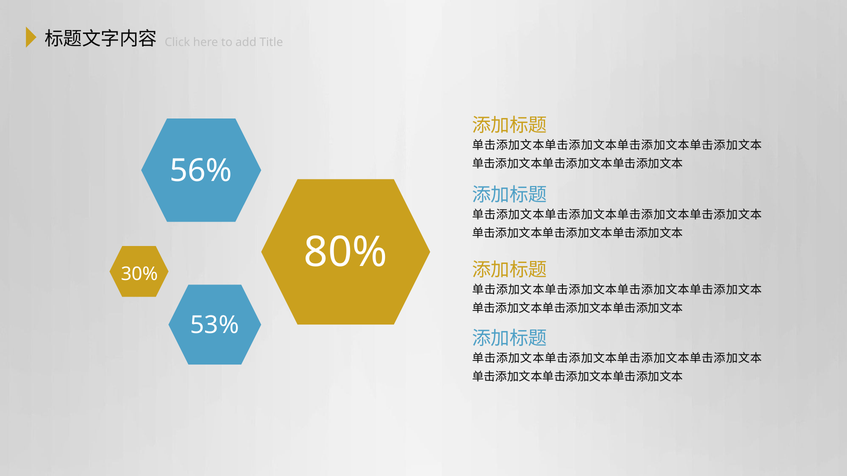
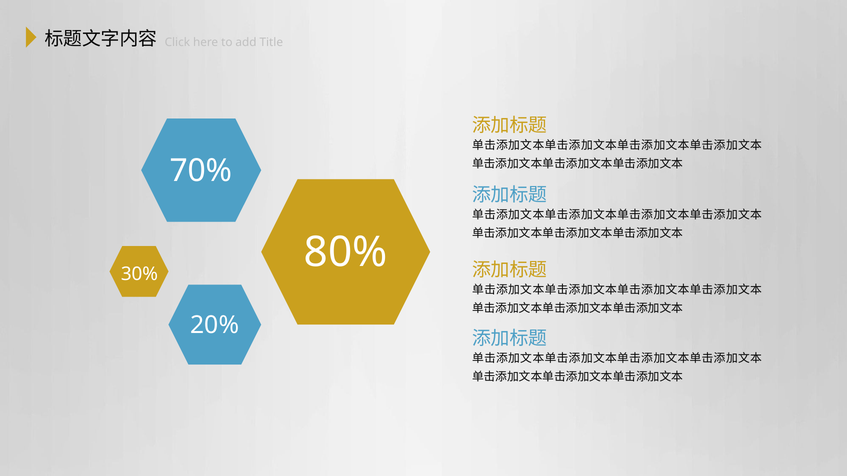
56%: 56% -> 70% (201, 171)
53%: 53% -> 20% (215, 326)
